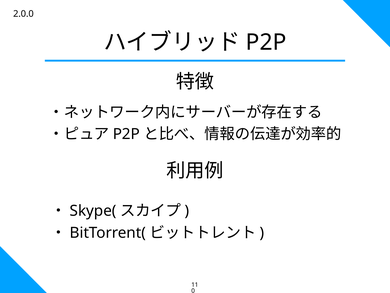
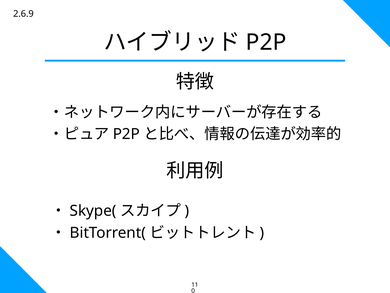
2.0.0: 2.0.0 -> 2.6.9 (23, 14)
